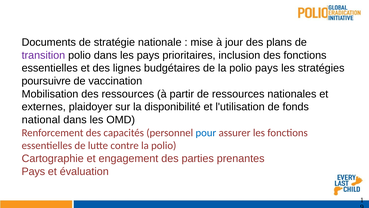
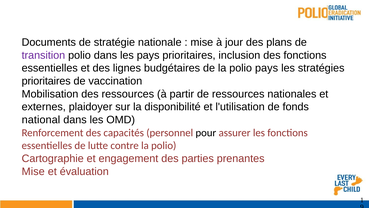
poursuivre: poursuivre -> prioritaires (46, 81)
pour colour: blue -> black (206, 132)
Pays: Pays -> Mise (33, 171)
